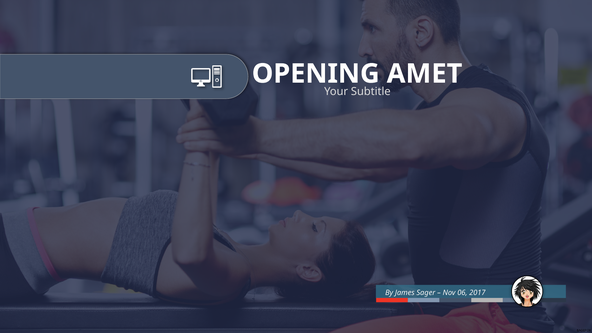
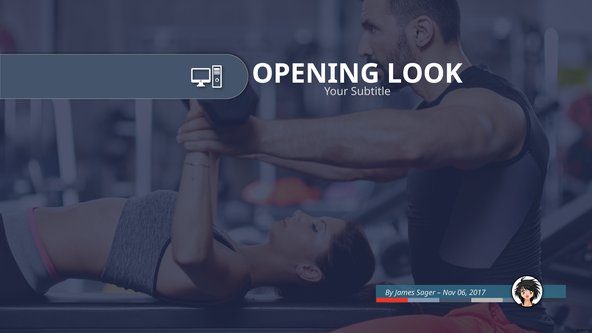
AMET: AMET -> LOOK (425, 74)
